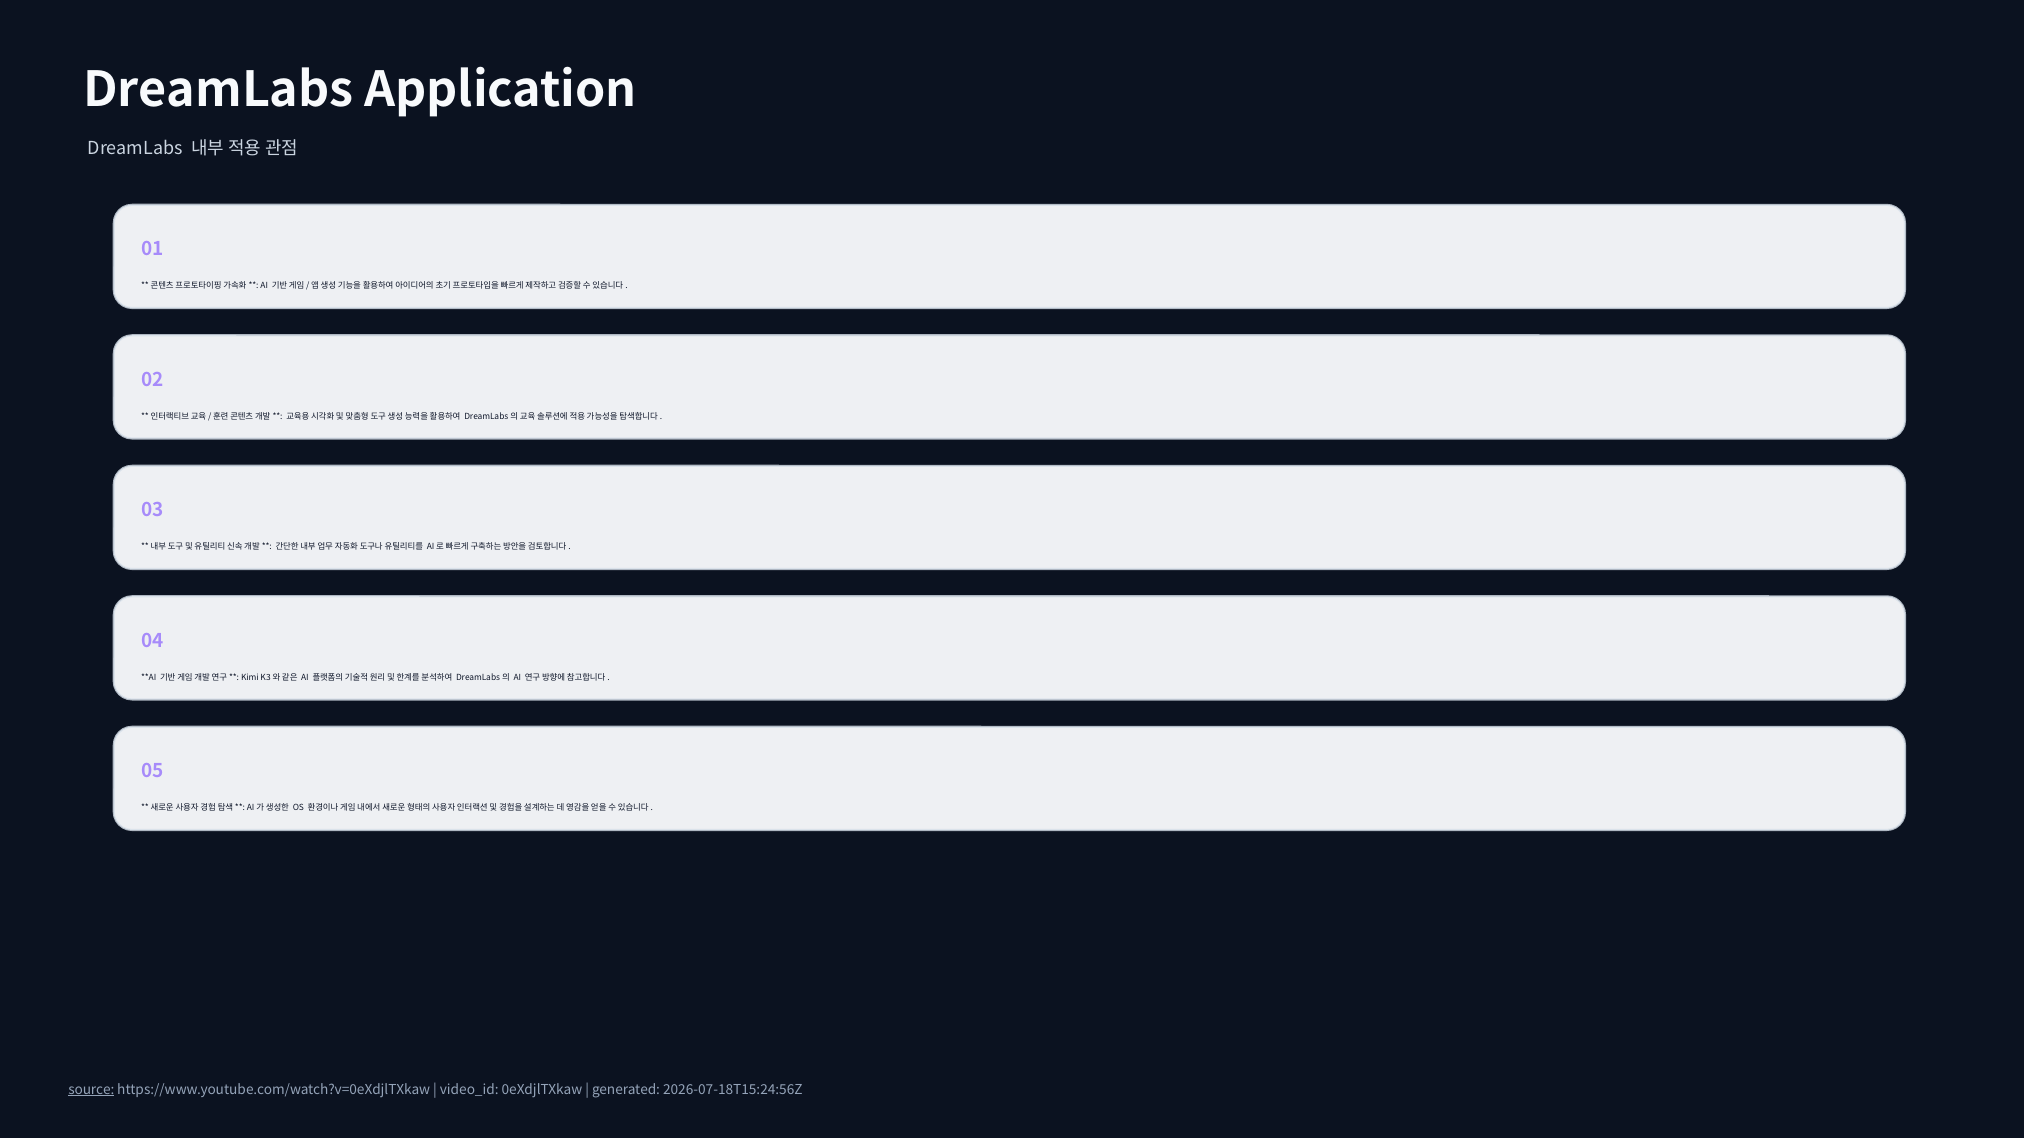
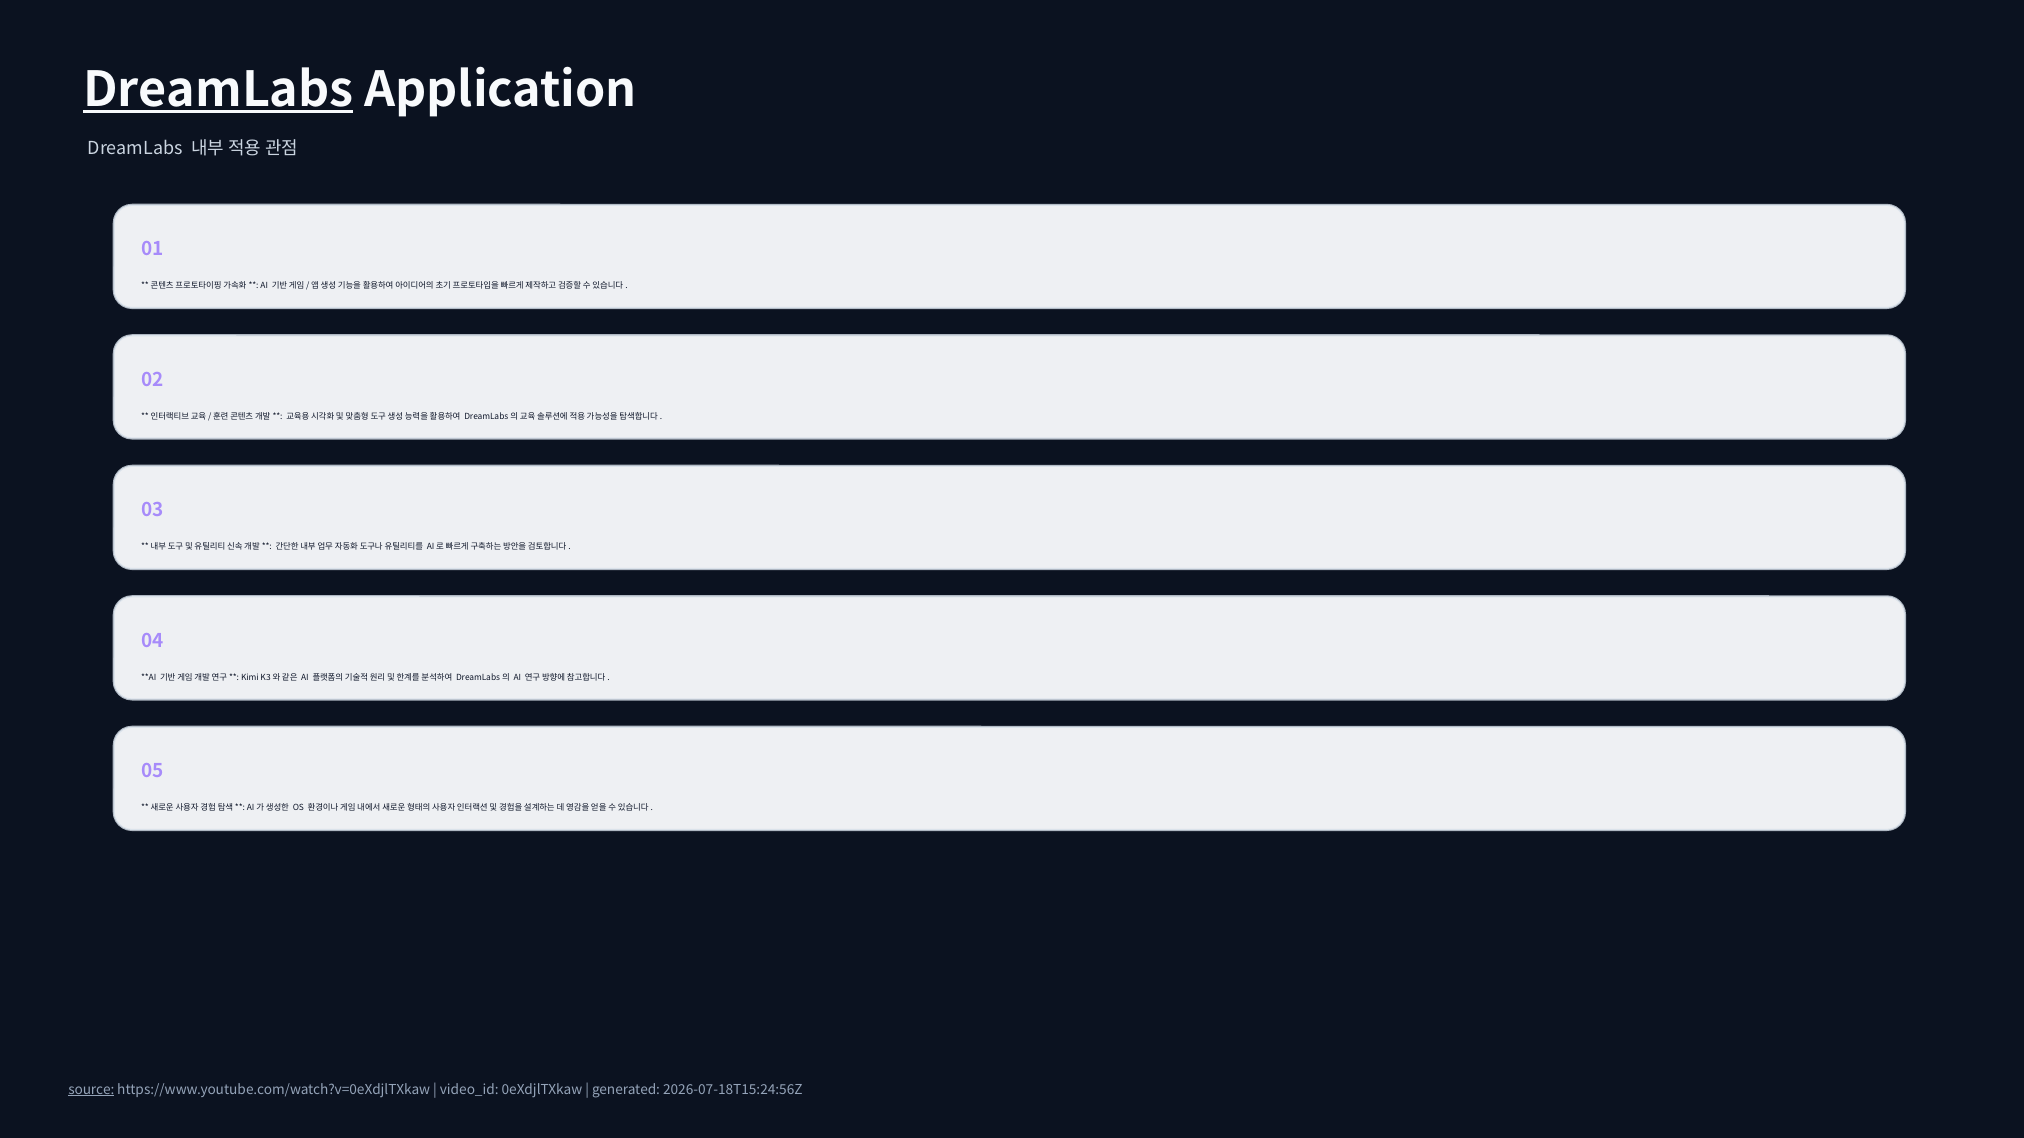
DreamLabs underline: none -> present (218, 91)
